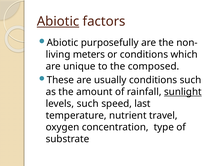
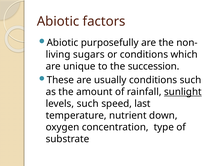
Abiotic underline: present -> none (58, 21)
meters: meters -> sugars (89, 54)
composed: composed -> succession (154, 66)
travel: travel -> down (163, 115)
